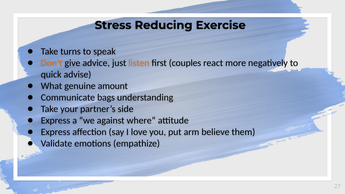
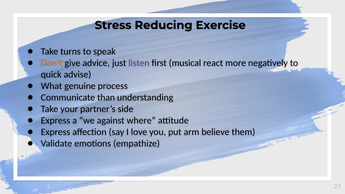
listen colour: orange -> purple (139, 63)
couples: couples -> musical (185, 63)
amount: amount -> process (113, 86)
bags: bags -> than (106, 98)
